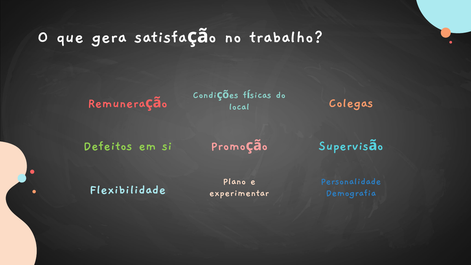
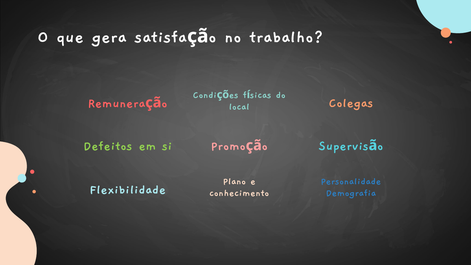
experimentar: experimentar -> conhecimento (239, 193)
